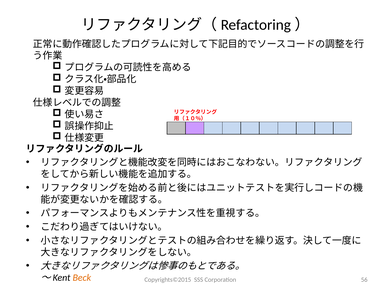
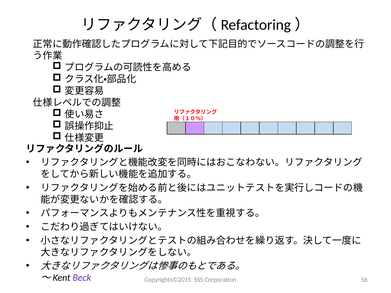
Beck colour: orange -> purple (82, 278)
